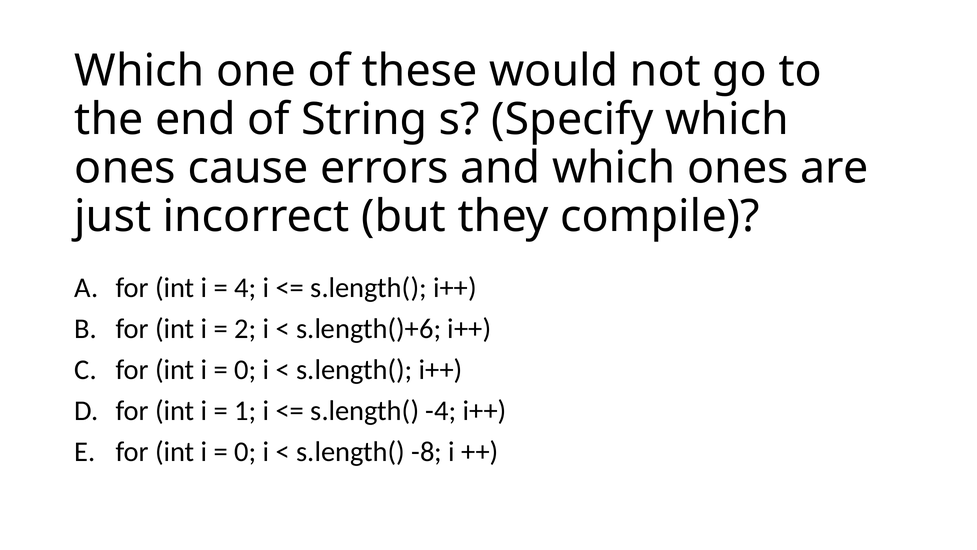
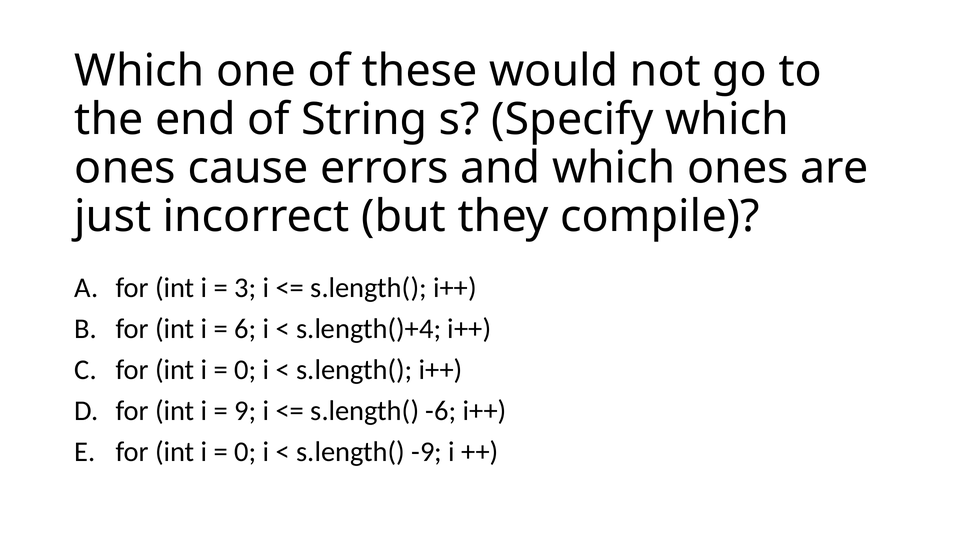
4: 4 -> 3 (245, 287)
2: 2 -> 6 (245, 328)
s.length()+6: s.length()+6 -> s.length()+4 (369, 328)
1: 1 -> 9 (245, 410)
-4: -4 -> -6 (441, 410)
-8: -8 -> -9 (427, 451)
